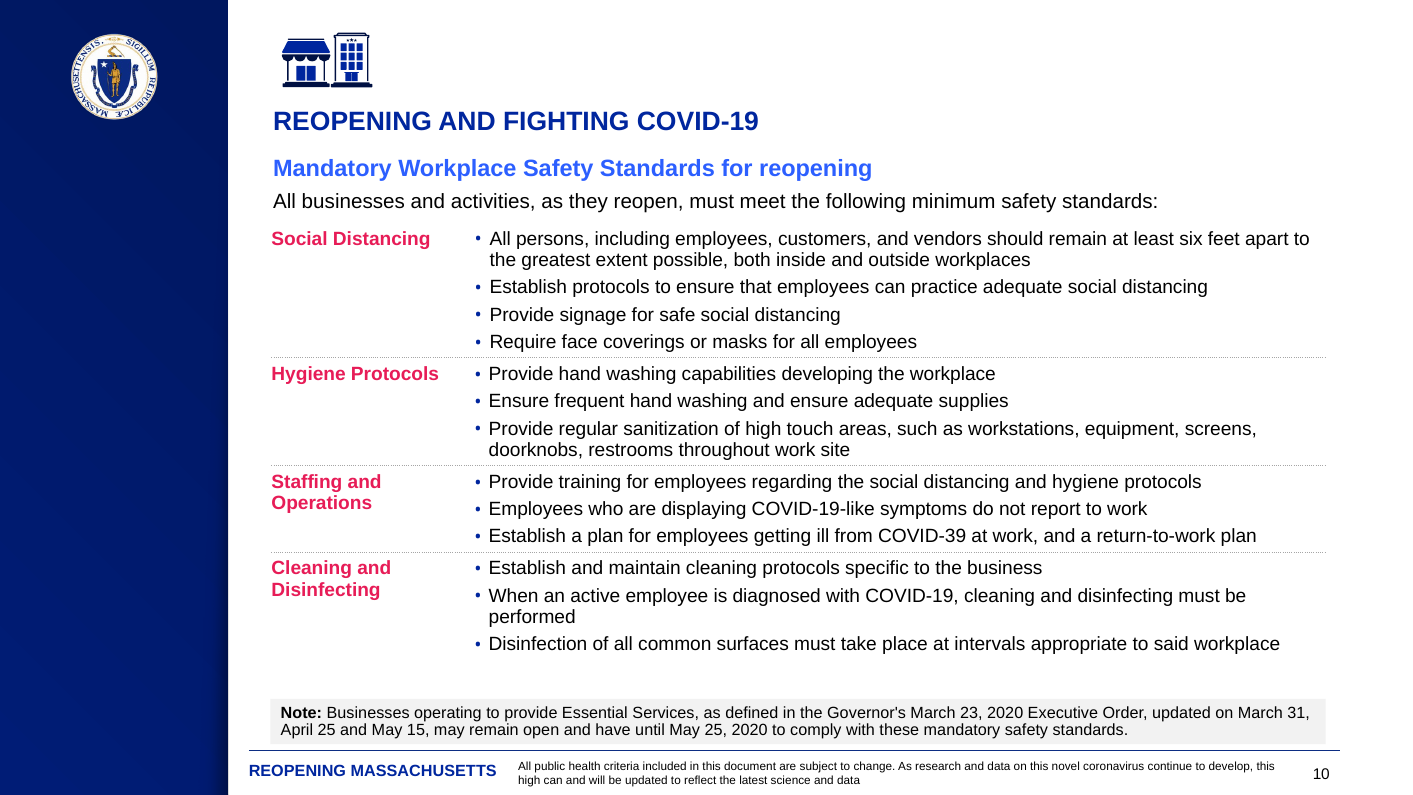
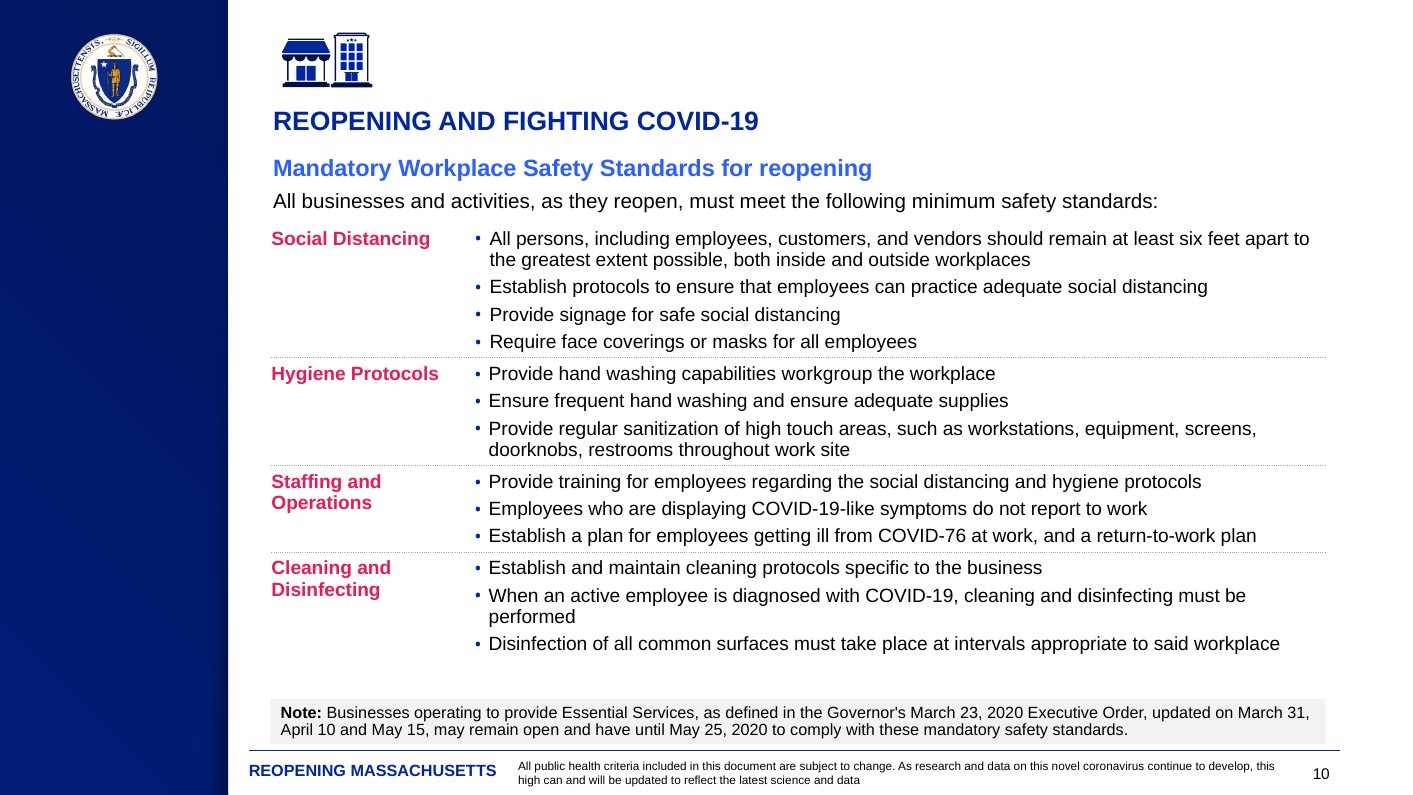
developing: developing -> workgroup (827, 374)
COVID-39: COVID-39 -> COVID-76 (922, 537)
April 25: 25 -> 10 (327, 730)
